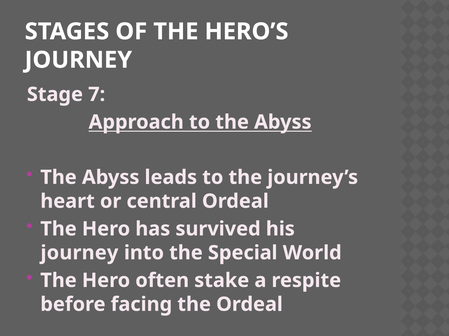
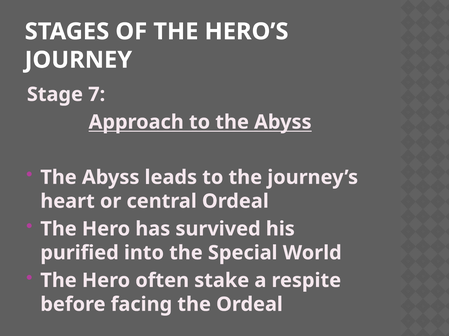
journey: journey -> purified (80, 253)
